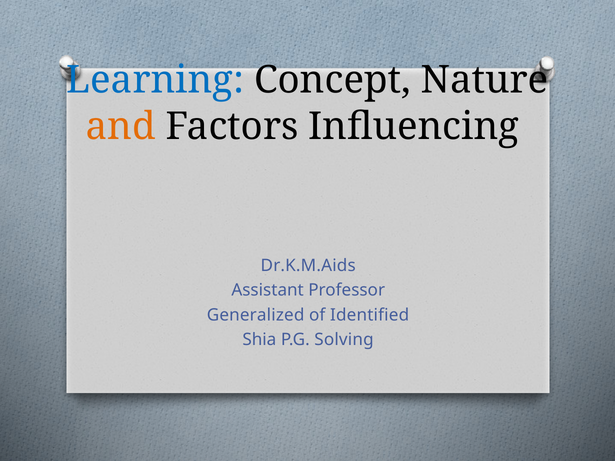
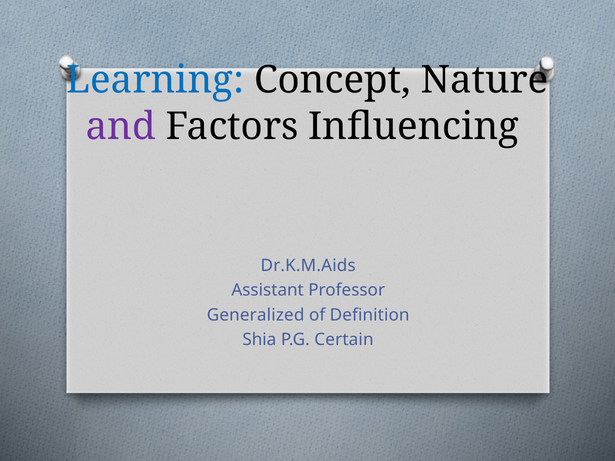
and colour: orange -> purple (121, 126)
Identified: Identified -> Definition (370, 315)
Solving: Solving -> Certain (344, 340)
